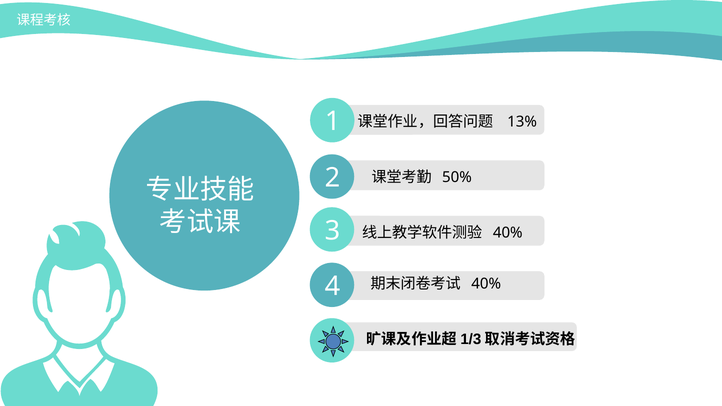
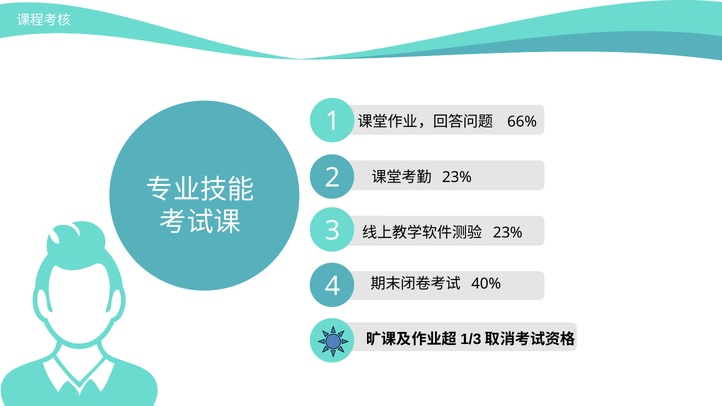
13%: 13% -> 66% (522, 122)
50%: 50% -> 23% (457, 177)
40%: 40% -> 23% (508, 233)
